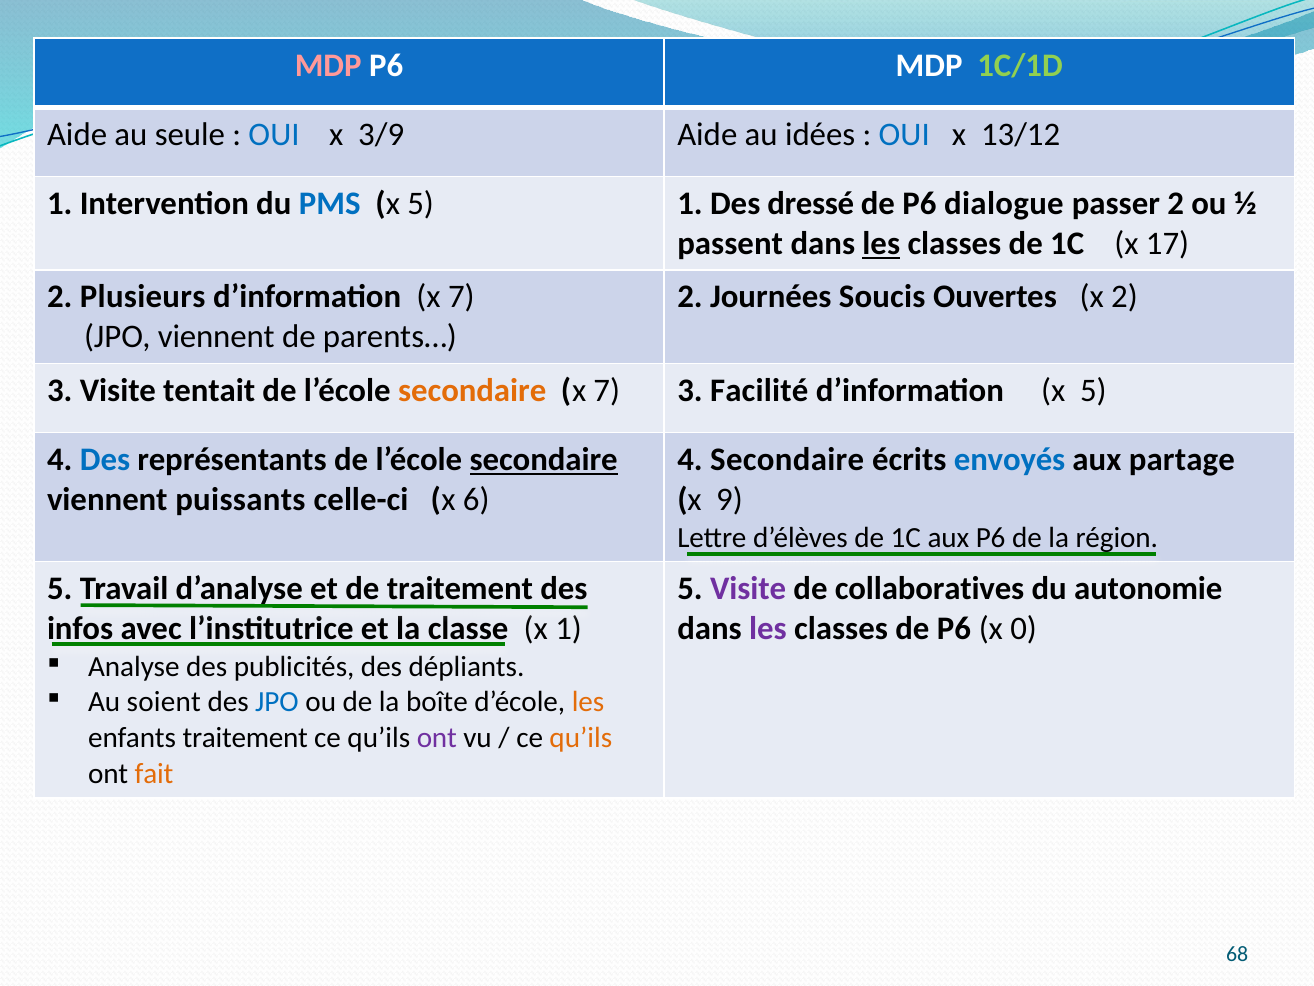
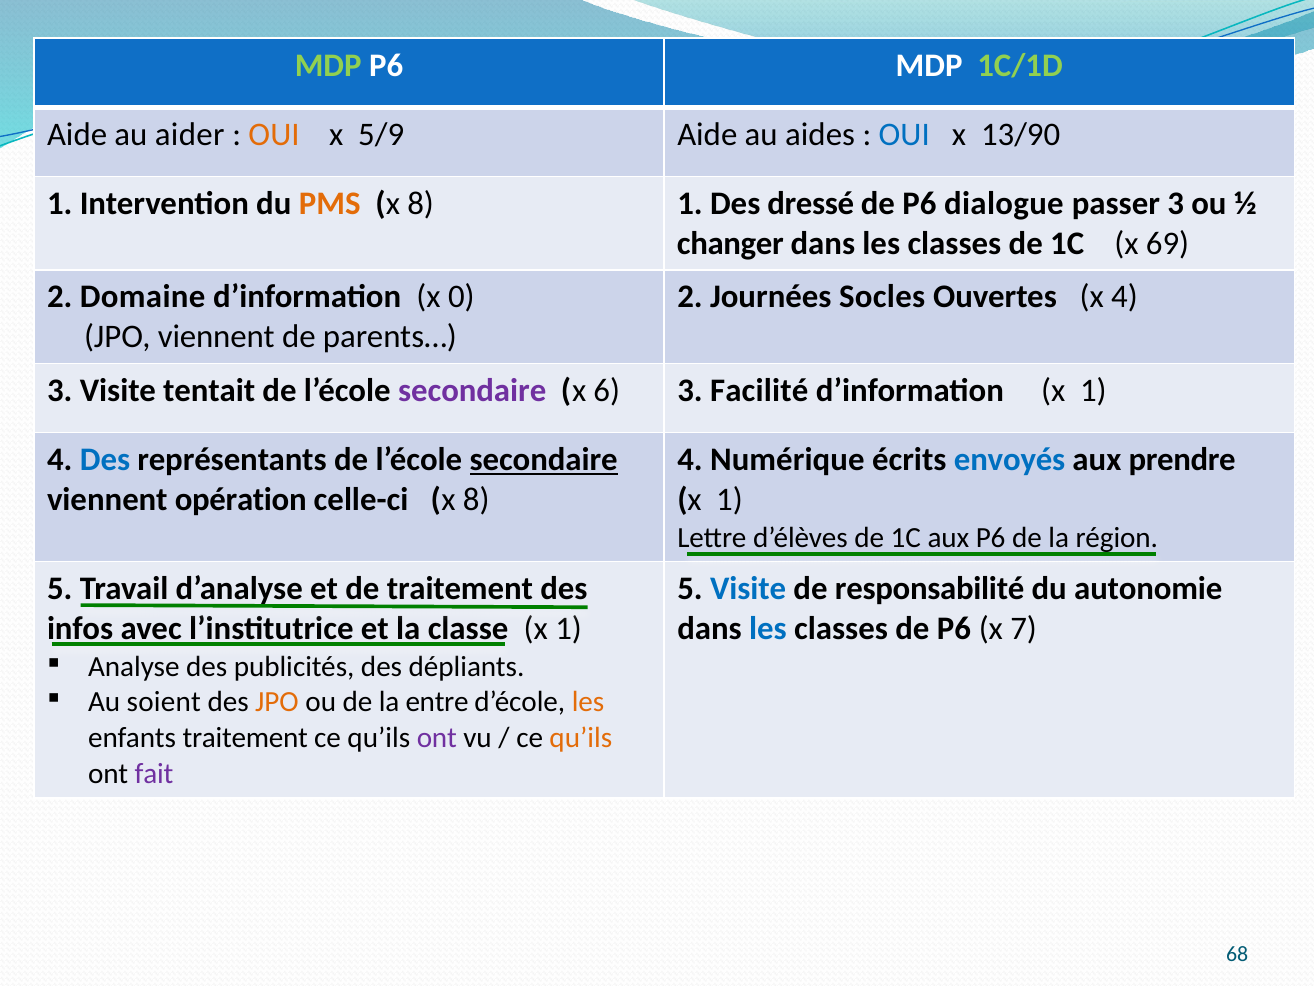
MDP colour: pink -> light green (328, 65)
seule: seule -> aider (190, 134)
OUI colour: blue -> orange (274, 134)
3/9: 3/9 -> 5/9 (381, 134)
idées: idées -> aides (820, 134)
13/12: 13/12 -> 13/90 (1021, 134)
PMS colour: blue -> orange (330, 203)
5: 5 -> 8 (421, 203)
passer 2: 2 -> 3 (1176, 203)
passent: passent -> changer (730, 244)
les underline: present -> none (881, 244)
17: 17 -> 69 (1168, 244)
Plusieurs: Plusieurs -> Domaine (143, 297)
d’information x 7: 7 -> 0 (461, 297)
Soucis: Soucis -> Socles (882, 297)
x 2: 2 -> 4 (1124, 297)
secondaire colour: orange -> purple (472, 390)
7: 7 -> 6 (607, 390)
d’information x 5: 5 -> 1 (1093, 390)
4 Secondaire: Secondaire -> Numérique (787, 459)
partage: partage -> prendre (1182, 459)
puissants: puissants -> opération (241, 499)
celle-ci x 6: 6 -> 8 (476, 499)
9: 9 -> 1 (730, 499)
Visite colour: purple -> blue (748, 588)
collaboratives: collaboratives -> responsabilité (930, 588)
les colour: purple -> blue (768, 628)
0: 0 -> 7 (1024, 628)
JPO colour: blue -> orange (277, 702)
boîte: boîte -> entre (437, 702)
fait colour: orange -> purple (154, 773)
